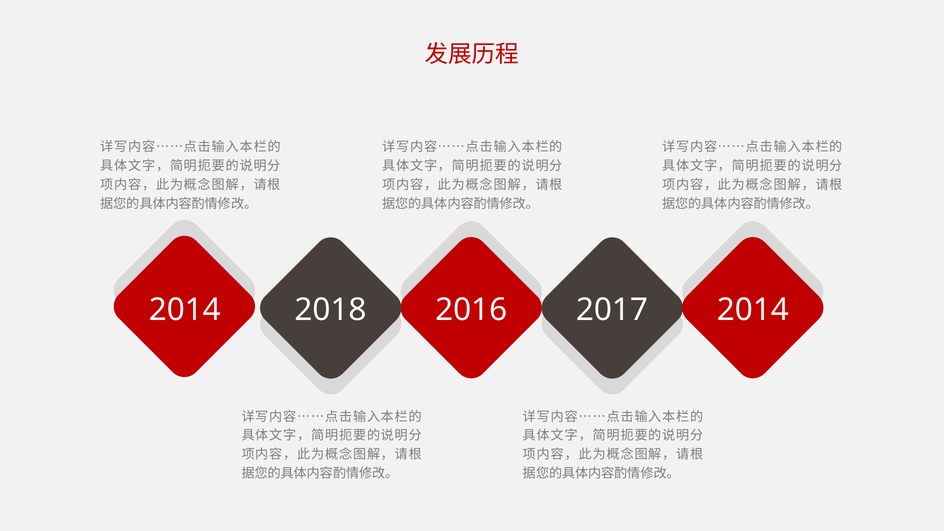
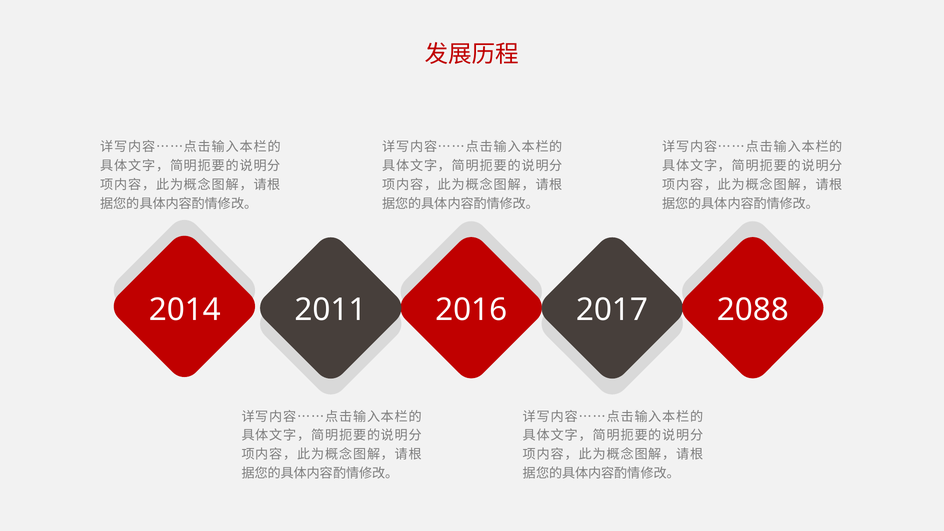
2018: 2018 -> 2011 (330, 310)
2017 2014: 2014 -> 2088 (753, 310)
